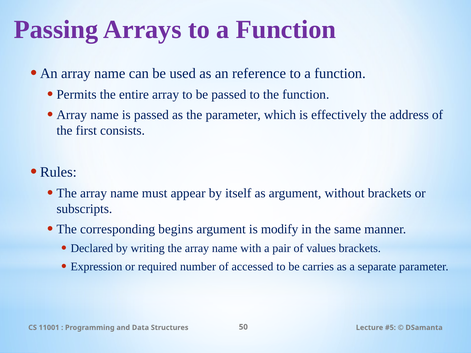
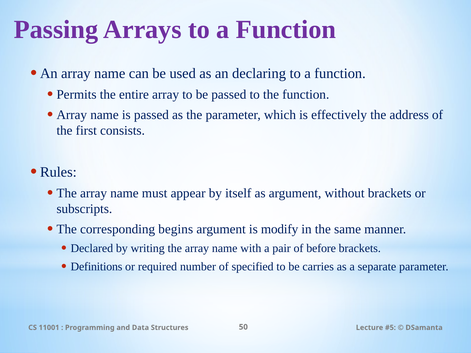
reference: reference -> declaring (259, 74)
values: values -> before (321, 249)
Expression: Expression -> Definitions (97, 267)
accessed: accessed -> specified (253, 267)
